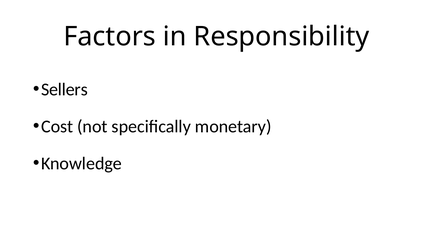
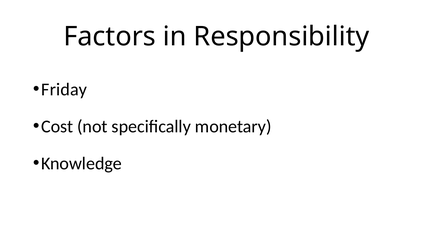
Sellers: Sellers -> Friday (64, 89)
